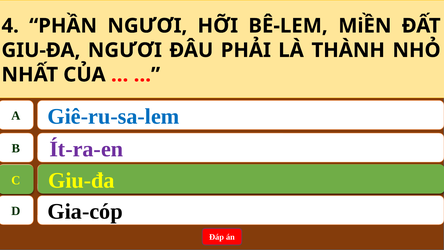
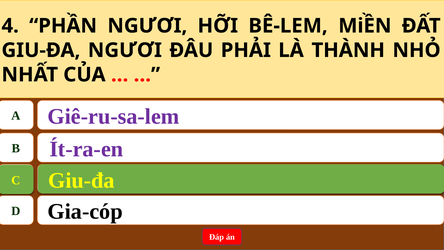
Giê-ru-sa-lem colour: blue -> purple (113, 116)
